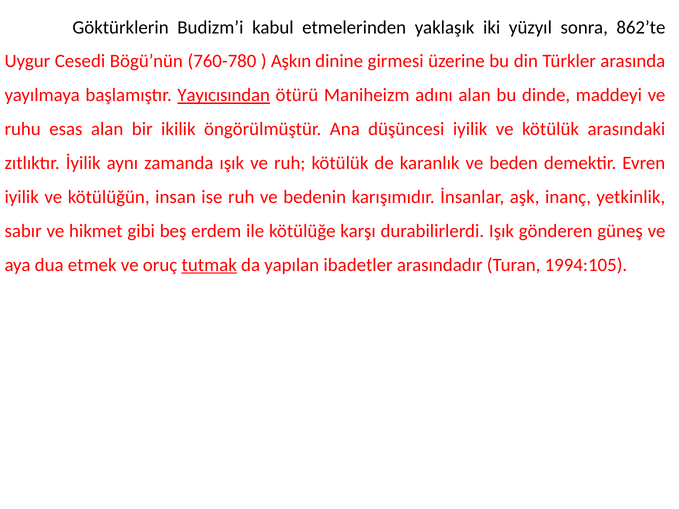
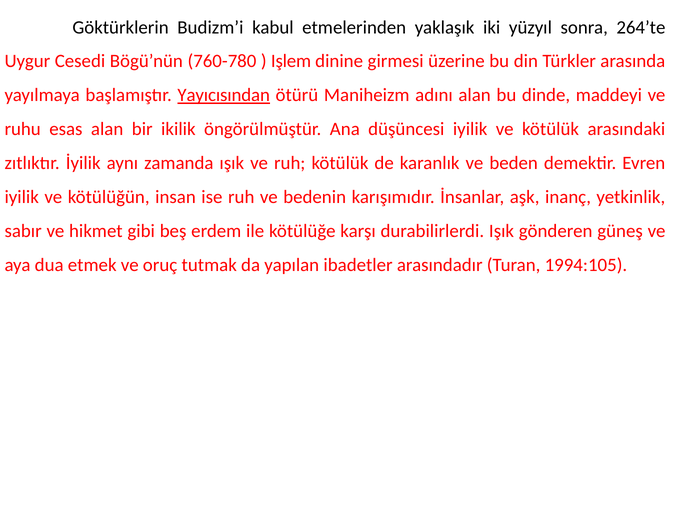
862’te: 862’te -> 264’te (641, 27)
Aşkın: Aşkın -> Işlem (291, 61)
tutmak underline: present -> none (209, 265)
